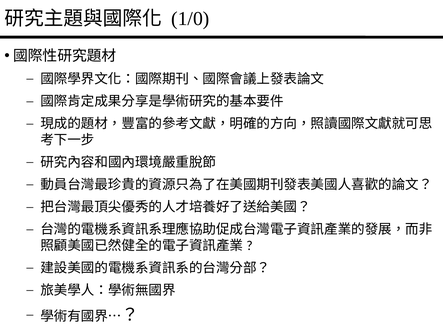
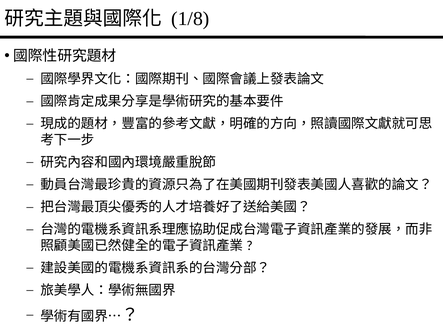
1/0: 1/0 -> 1/8 (190, 19)
